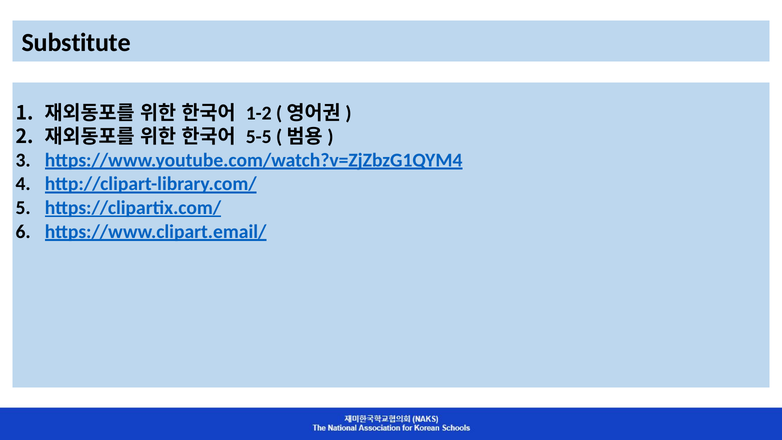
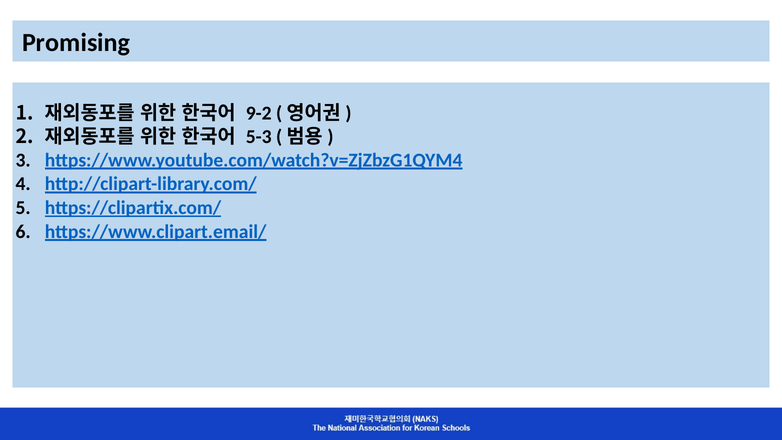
Substitute: Substitute -> Promising (76, 43)
1-2: 1-2 -> 9-2 (259, 113)
5-5: 5-5 -> 5-3 (259, 137)
